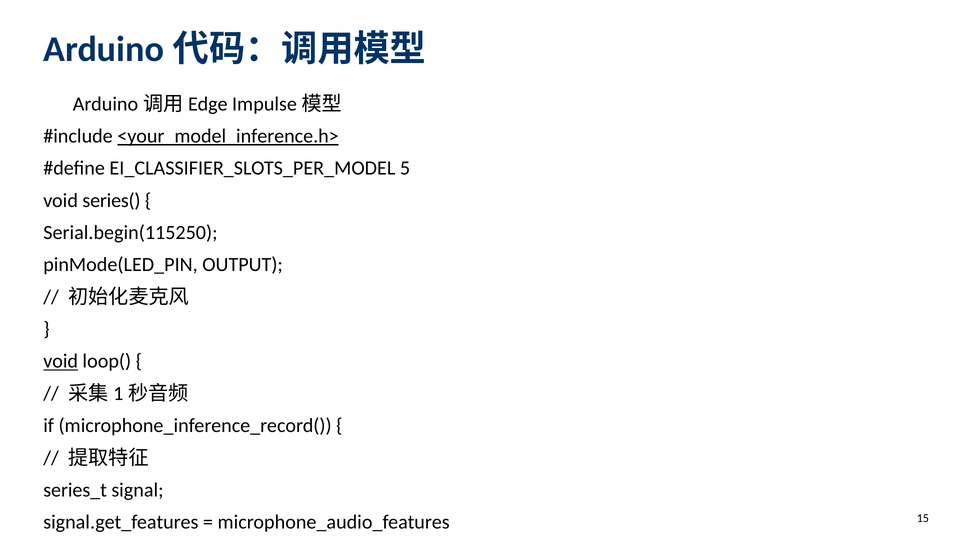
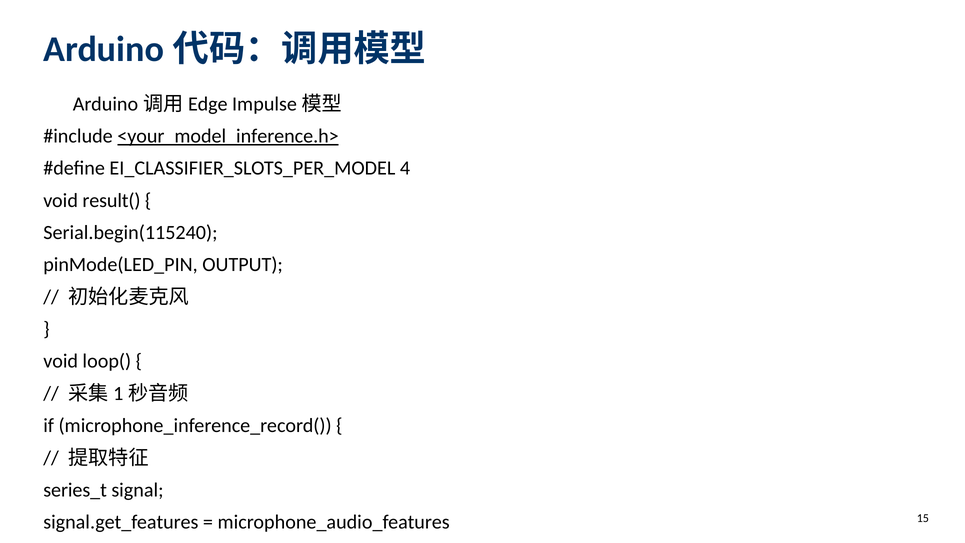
5: 5 -> 4 (405, 168)
series(: series( -> result( (111, 200)
Serial.begin(115250: Serial.begin(115250 -> Serial.begin(115240 (130, 233)
void underline: present -> none (61, 361)
